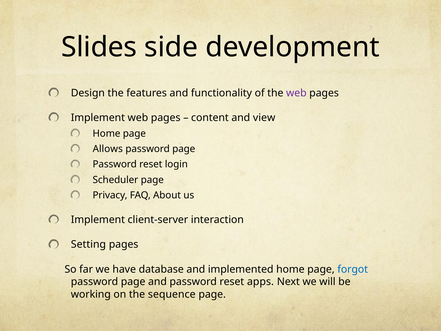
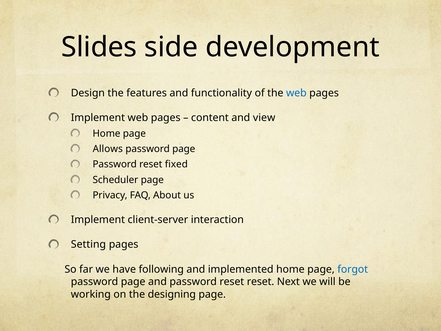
web colour: purple -> blue (296, 93)
login: login -> fixed (176, 164)
database: database -> following (161, 269)
reset apps: apps -> reset (261, 282)
sequence: sequence -> designing (172, 294)
